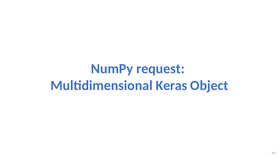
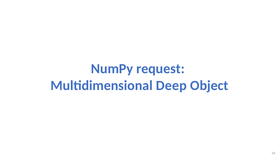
Keras: Keras -> Deep (171, 85)
